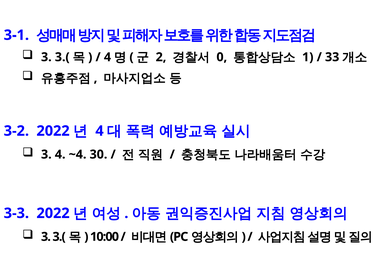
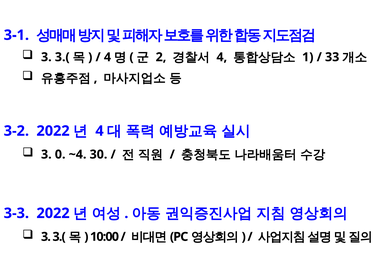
0: 0 -> 4 (222, 57)
3 4: 4 -> 0 (60, 154)
